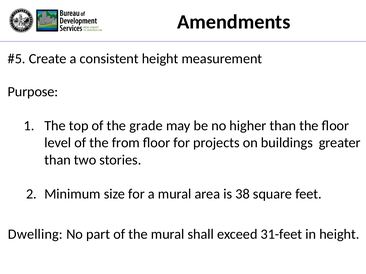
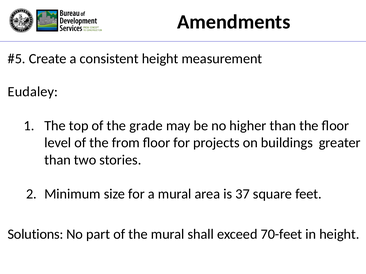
Purpose: Purpose -> Eudaley (33, 92)
38: 38 -> 37 (243, 194)
Dwelling: Dwelling -> Solutions (35, 235)
31-feet: 31-feet -> 70-feet (281, 235)
